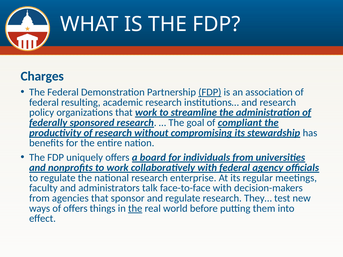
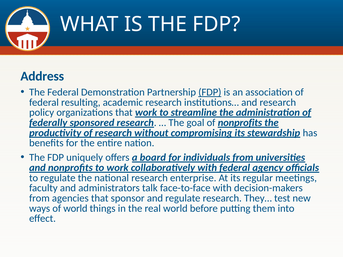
Charges: Charges -> Address (42, 76)
of compliant: compliant -> nonprofits (240, 123)
of offers: offers -> world (75, 209)
the underline: present -> none (135, 209)
